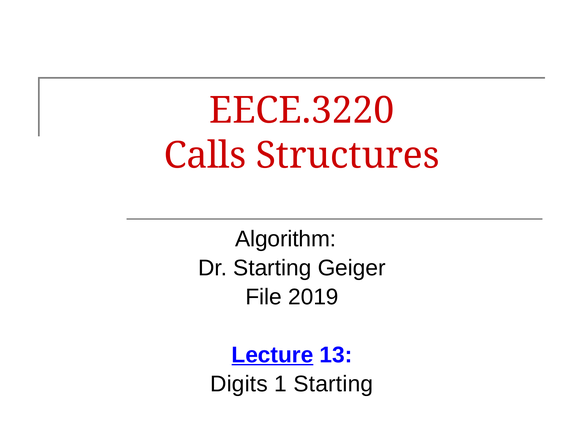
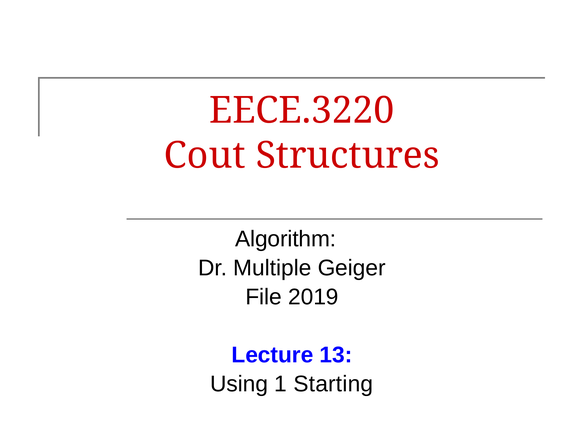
Calls: Calls -> Cout (205, 155)
Dr Starting: Starting -> Multiple (272, 268)
Lecture underline: present -> none (272, 355)
Digits: Digits -> Using (239, 384)
